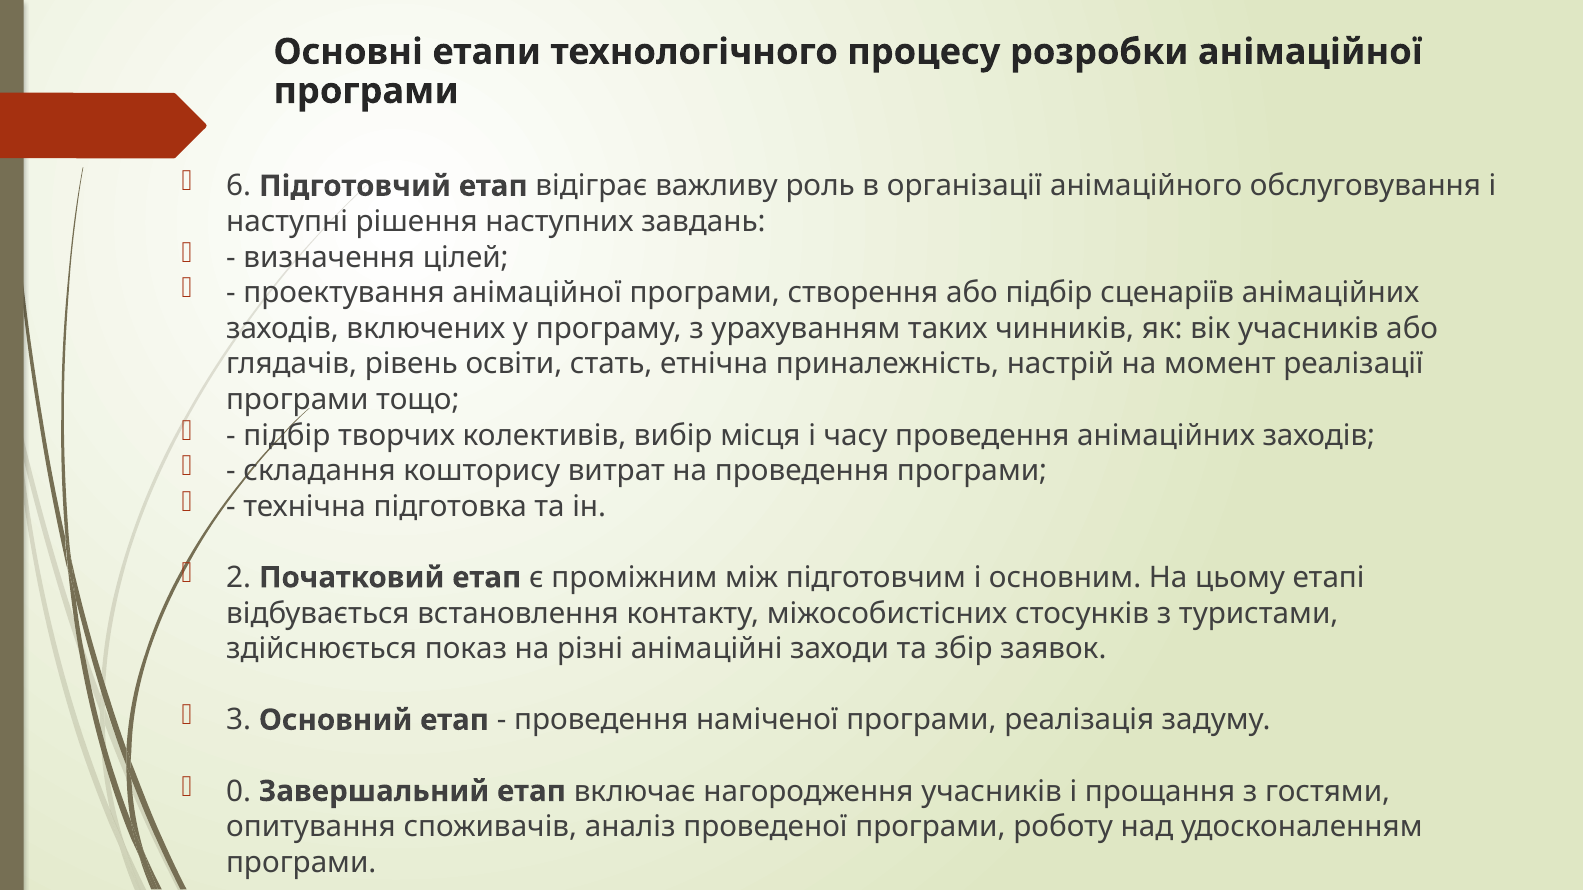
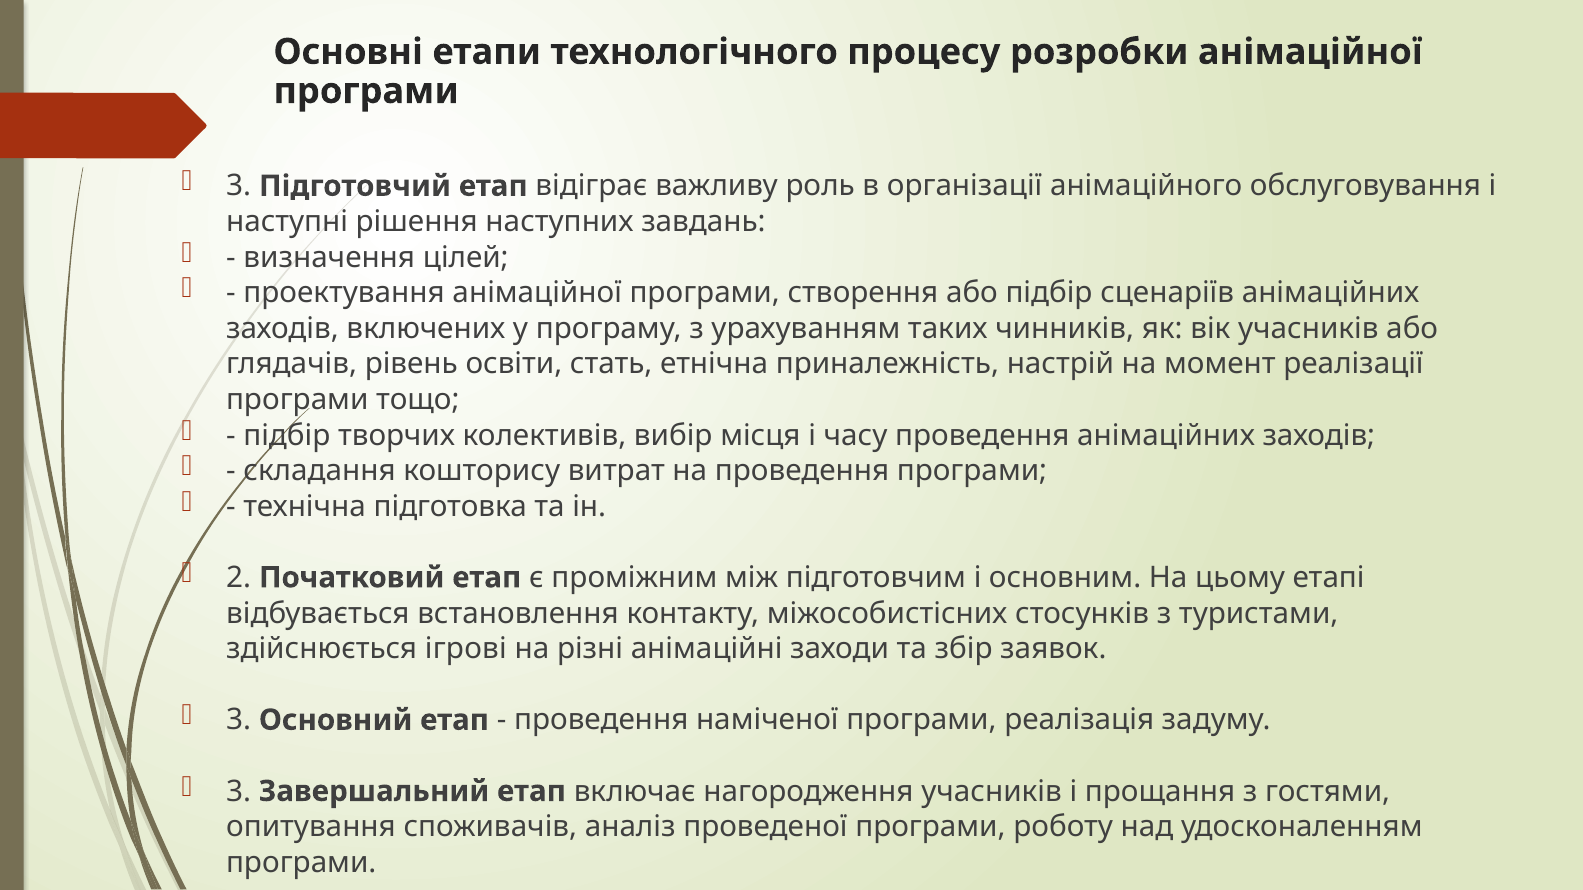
6: 6 -> 3 (239, 186)
показ: показ -> ігрові (466, 649)
0: 0 -> 3 (239, 792)
